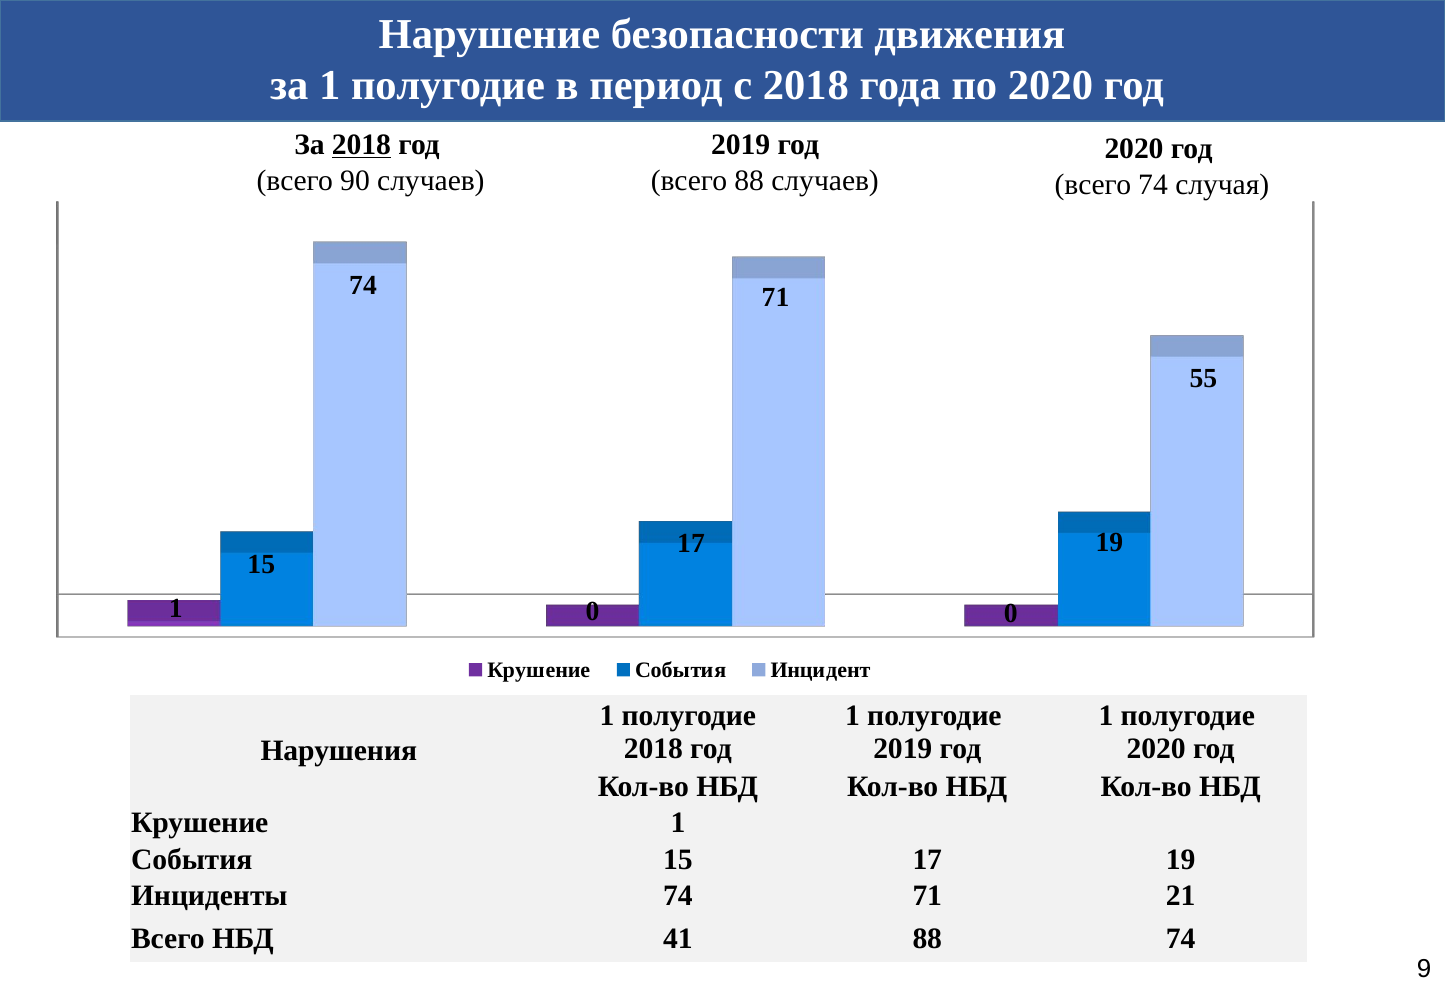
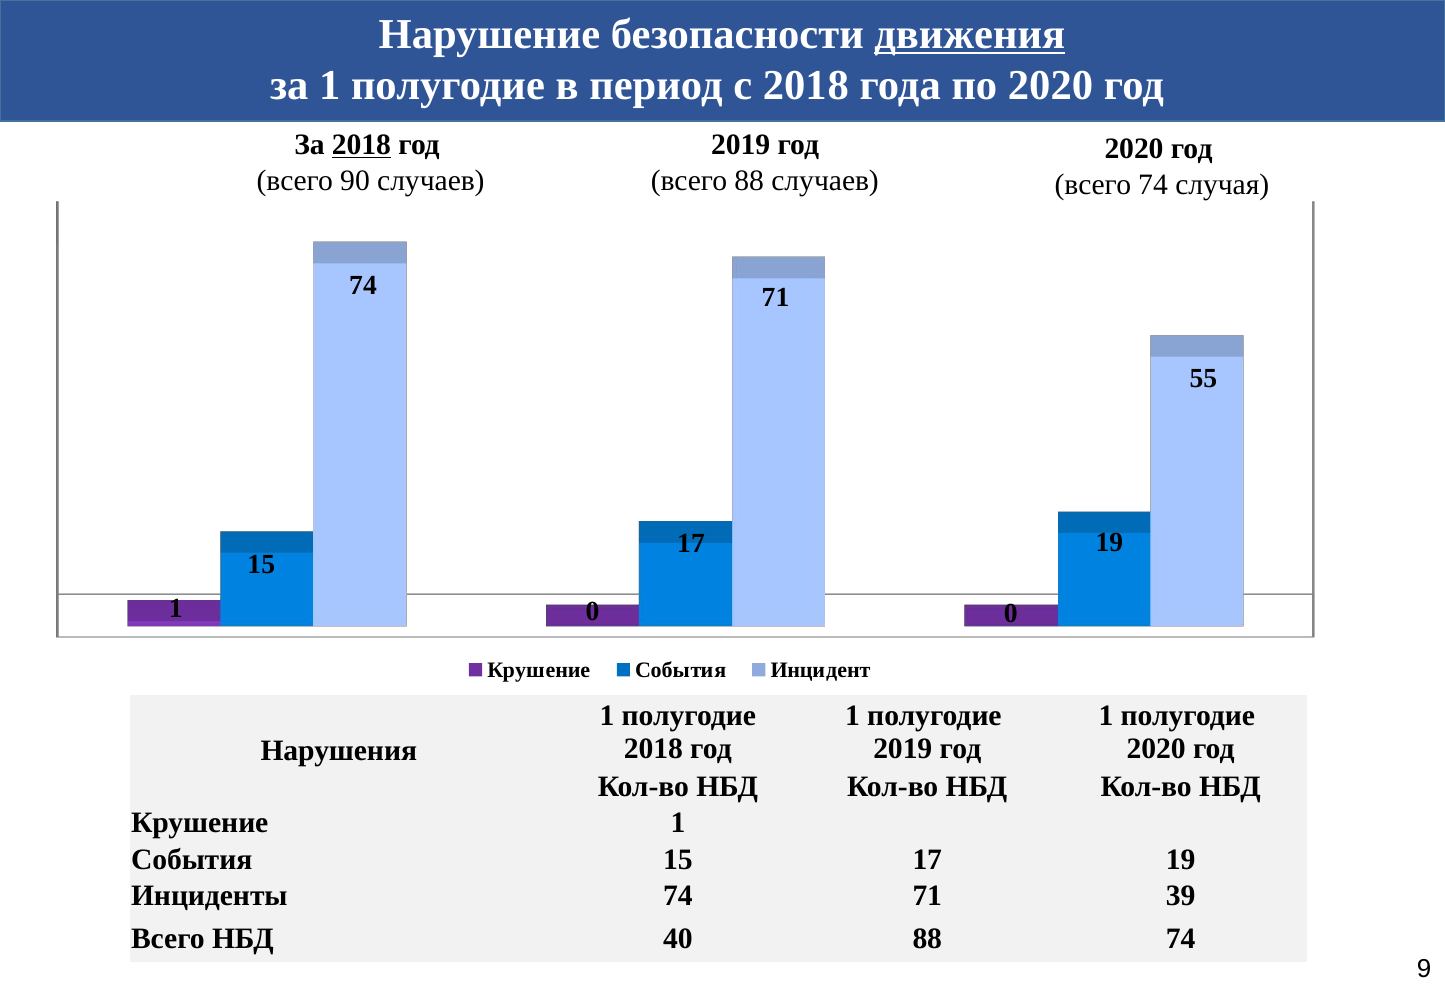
движения underline: none -> present (970, 35)
21: 21 -> 39 (1181, 896)
41: 41 -> 40 (678, 939)
